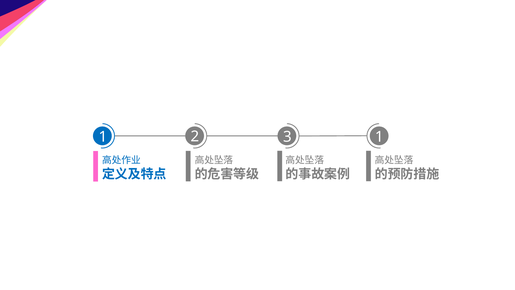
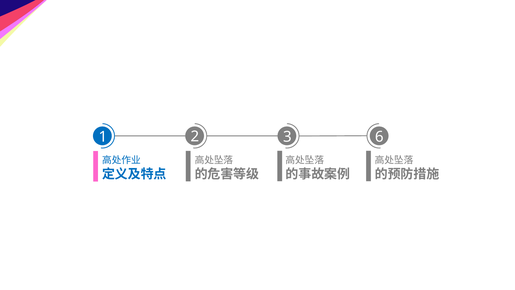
3 1: 1 -> 6 (379, 137)
